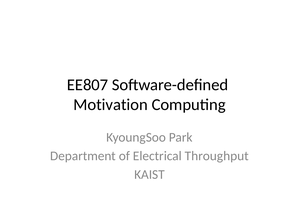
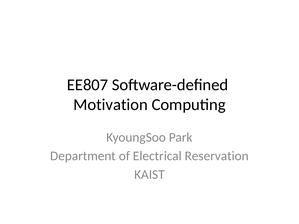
Throughput: Throughput -> Reservation (217, 156)
